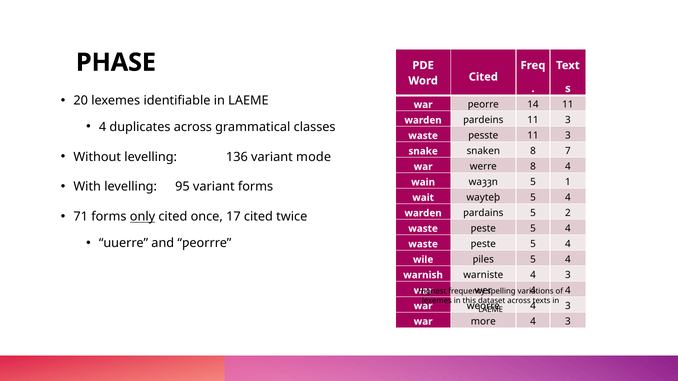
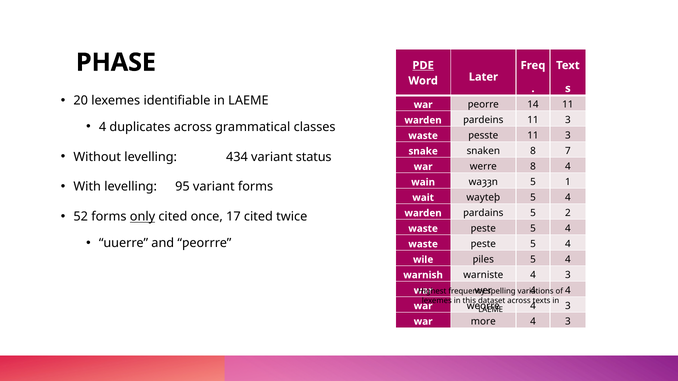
PDE underline: none -> present (423, 65)
Word Cited: Cited -> Later (483, 77)
136: 136 -> 434 (237, 157)
mode: mode -> status (314, 157)
71: 71 -> 52 (81, 217)
